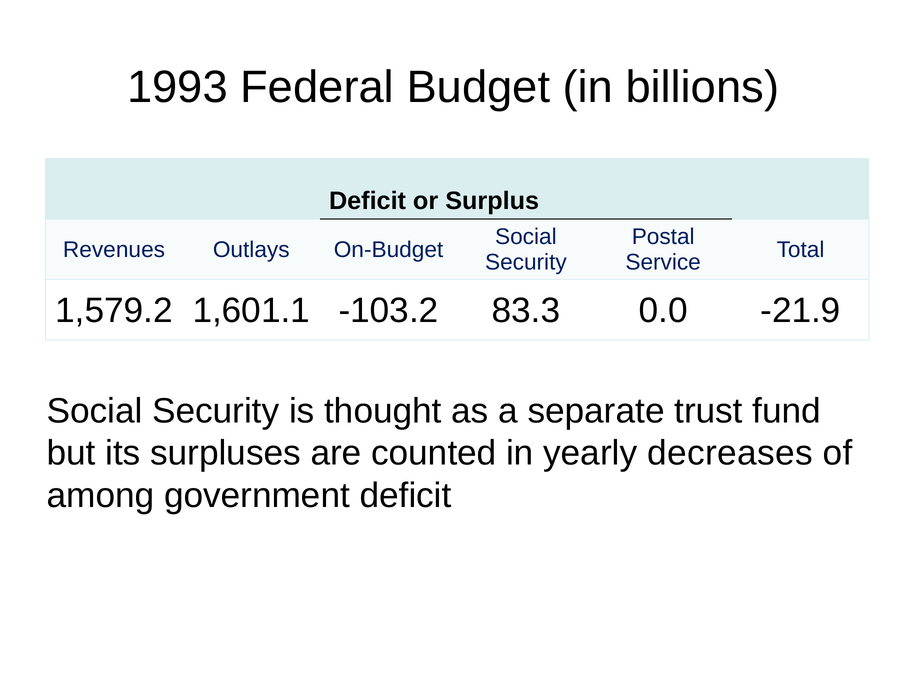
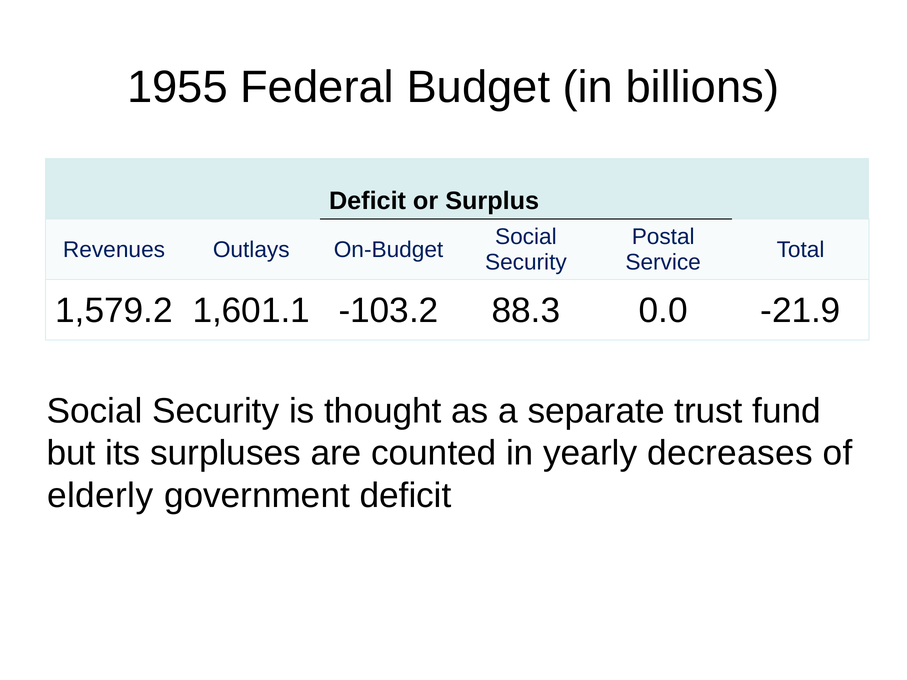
1993: 1993 -> 1955 (177, 87)
83.3: 83.3 -> 88.3 (526, 311)
among: among -> elderly (100, 496)
